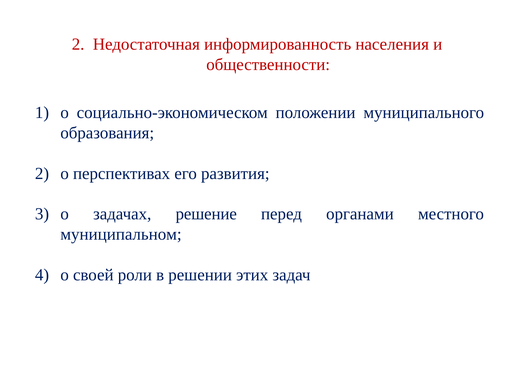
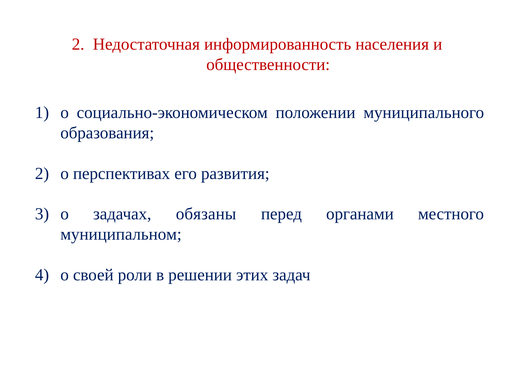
решение: решение -> обязаны (206, 214)
